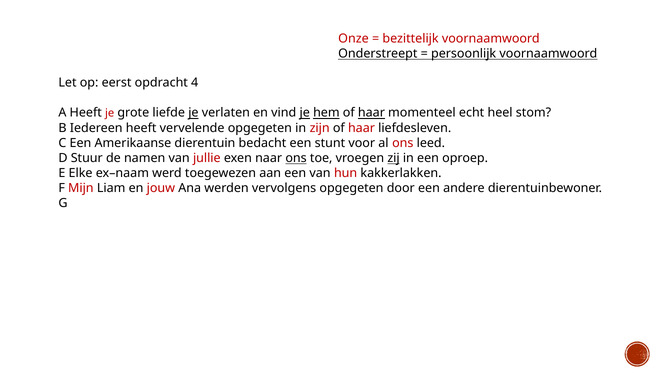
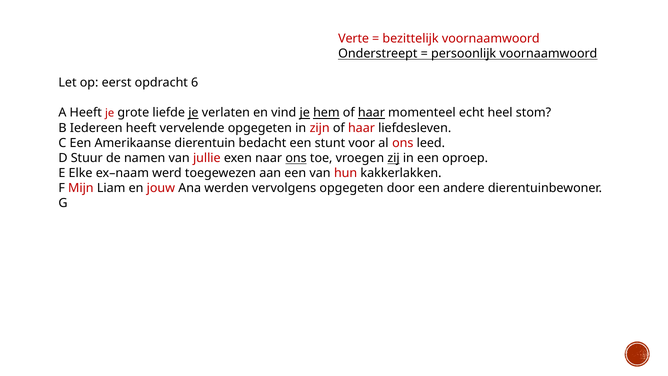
Onze: Onze -> Verte (354, 39)
4: 4 -> 6 (195, 83)
